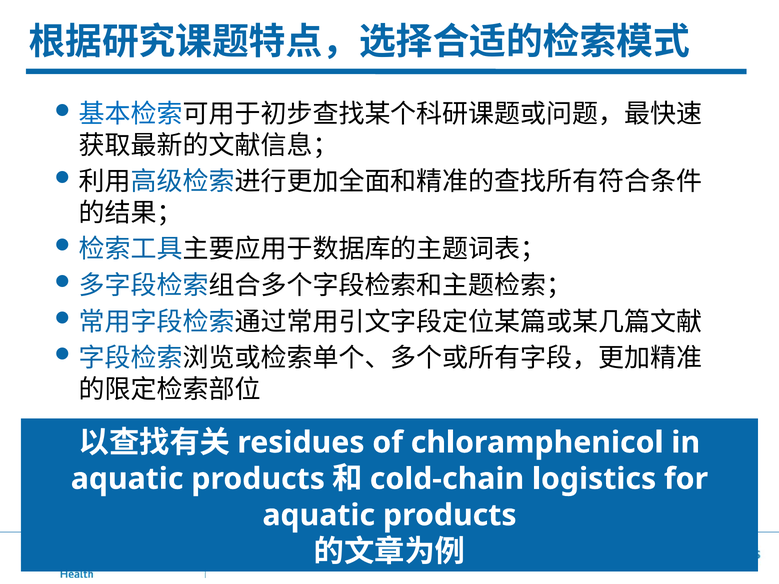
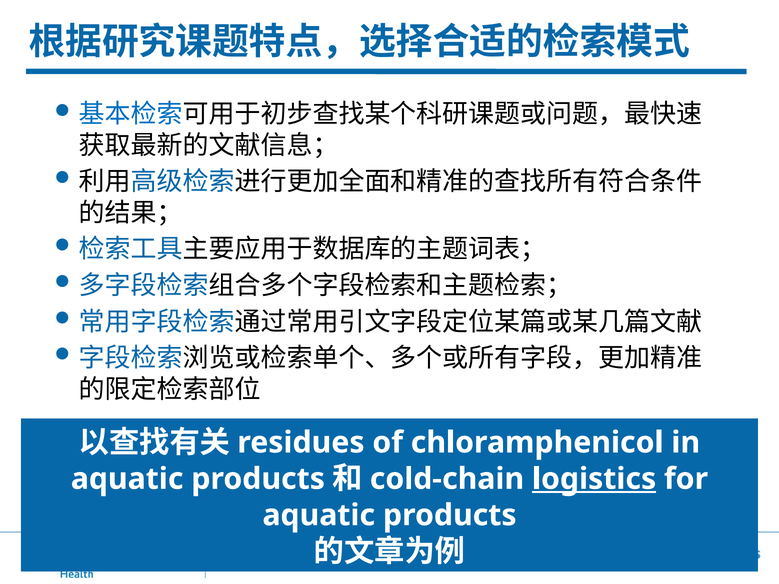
logistics underline: none -> present (594, 479)
